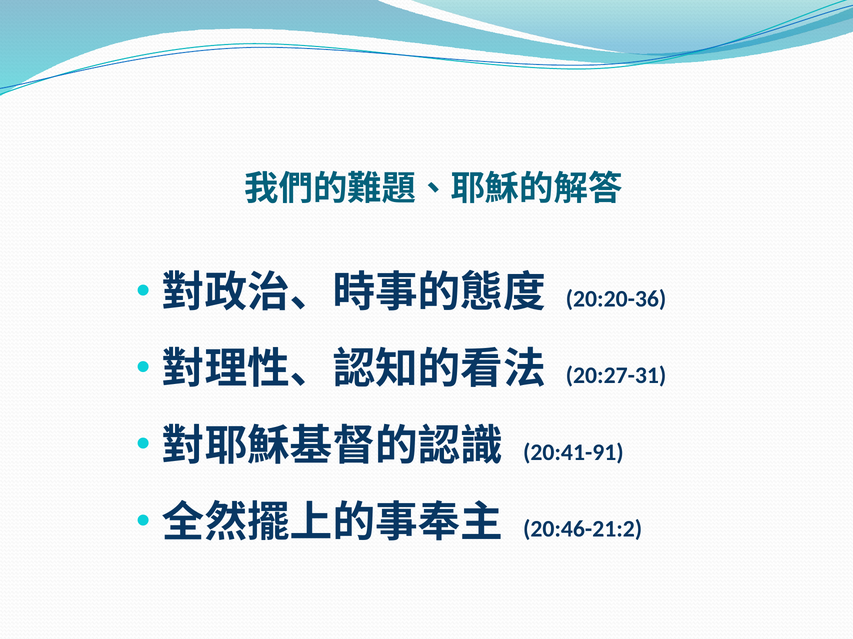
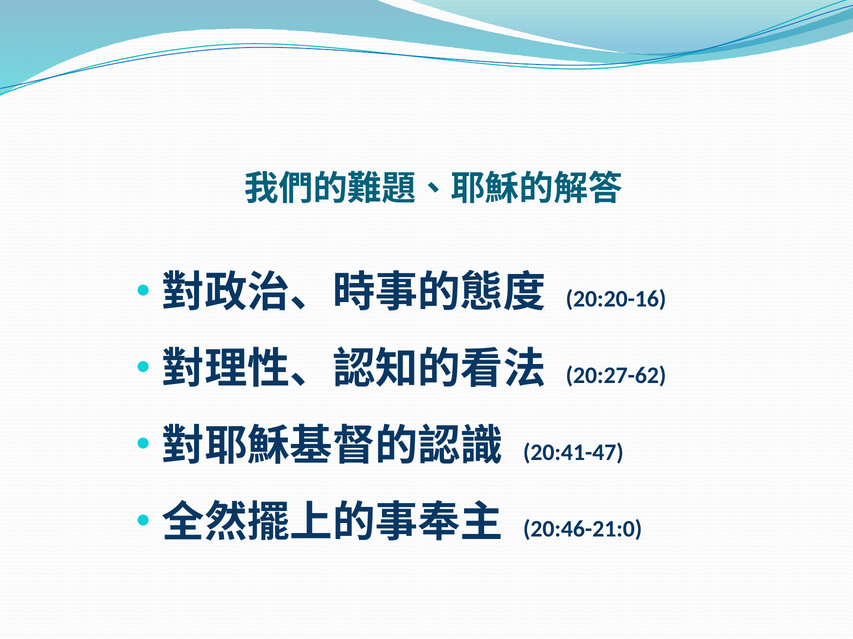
20:20-36: 20:20-36 -> 20:20-16 (616, 299)
20:27-31: 20:27-31 -> 20:27-62 (616, 376)
20:41-91: 20:41-91 -> 20:41-47 (573, 453)
20:46-21:2: 20:46-21:2 -> 20:46-21:0 (583, 529)
